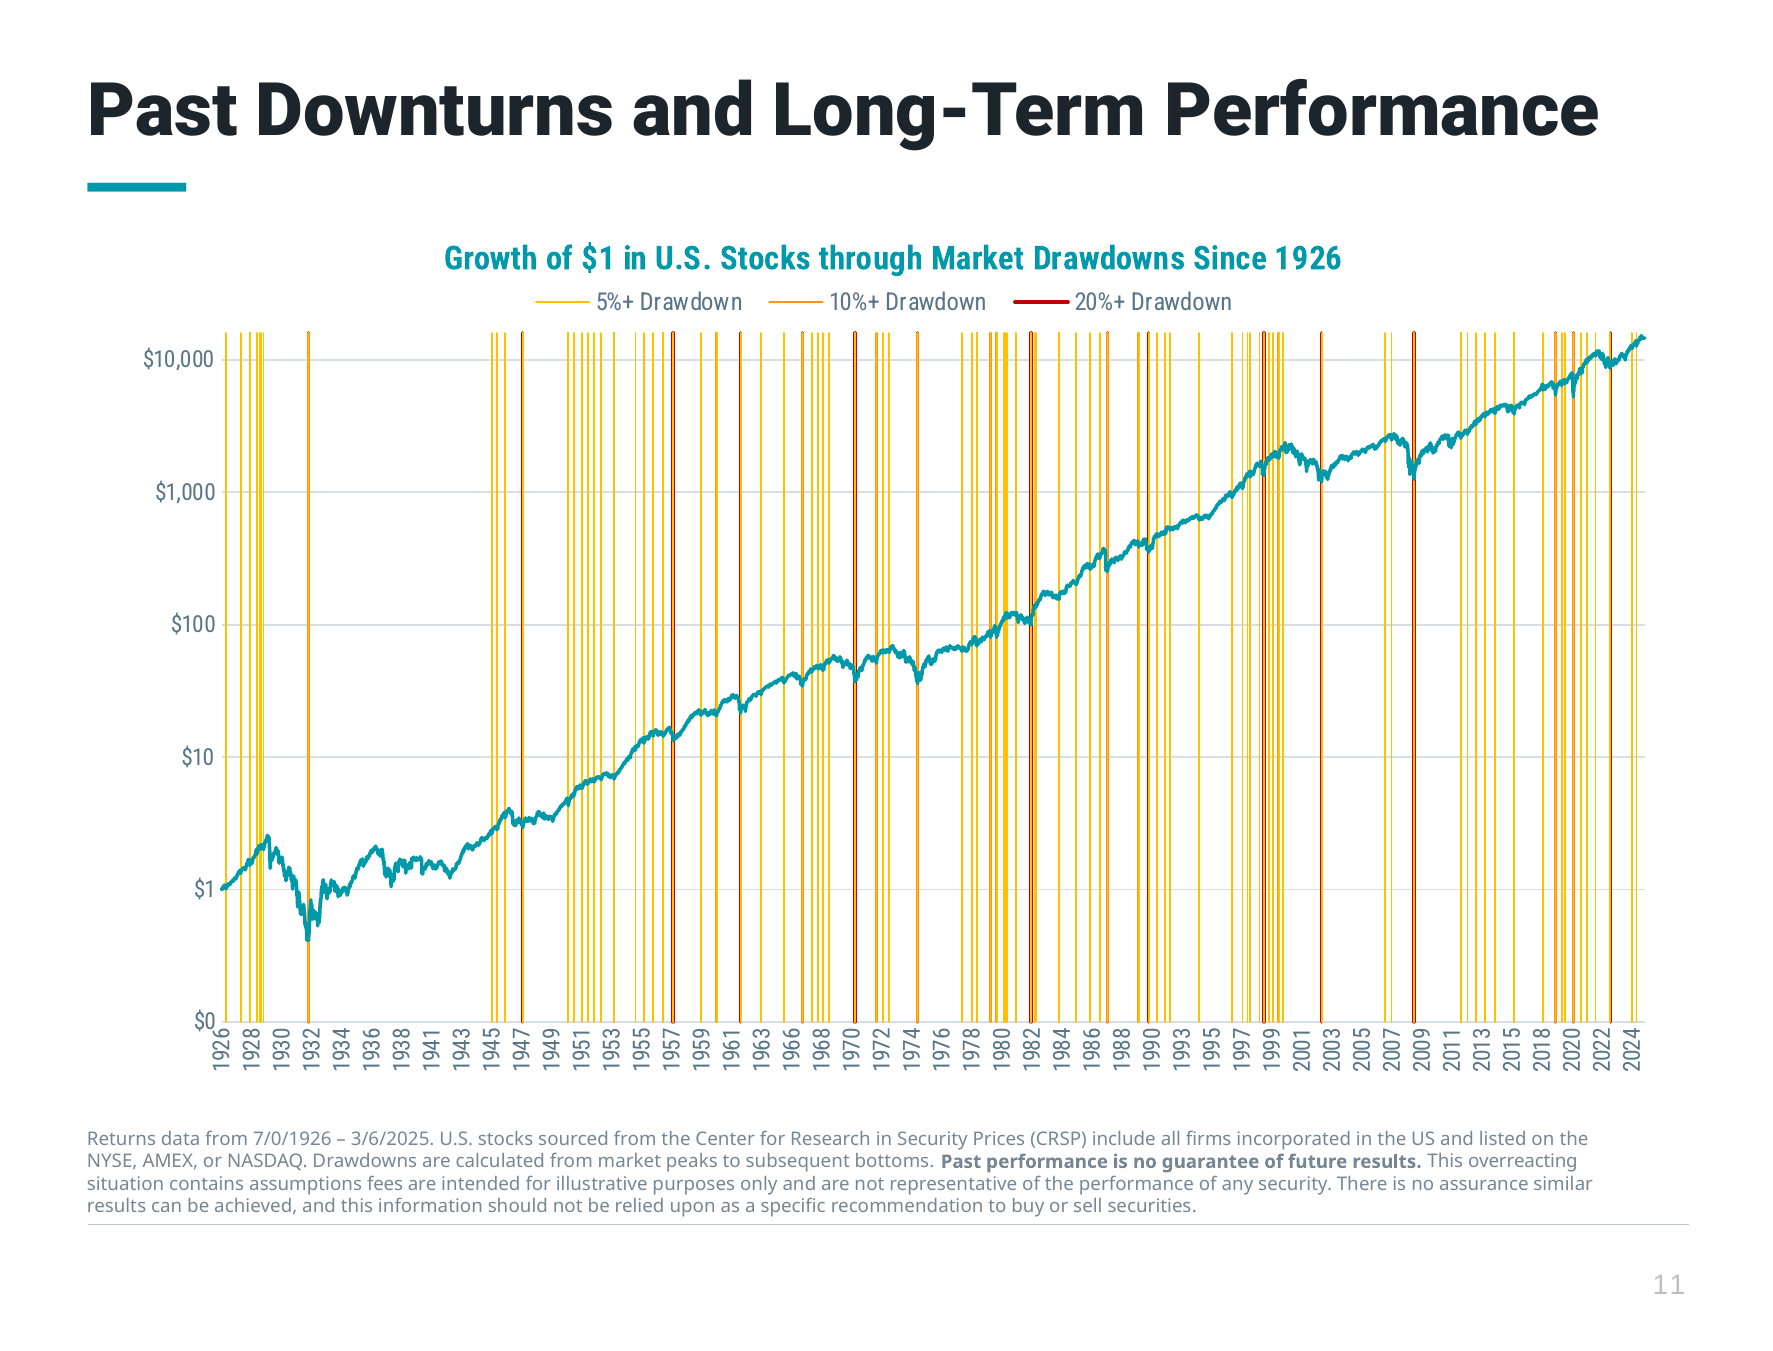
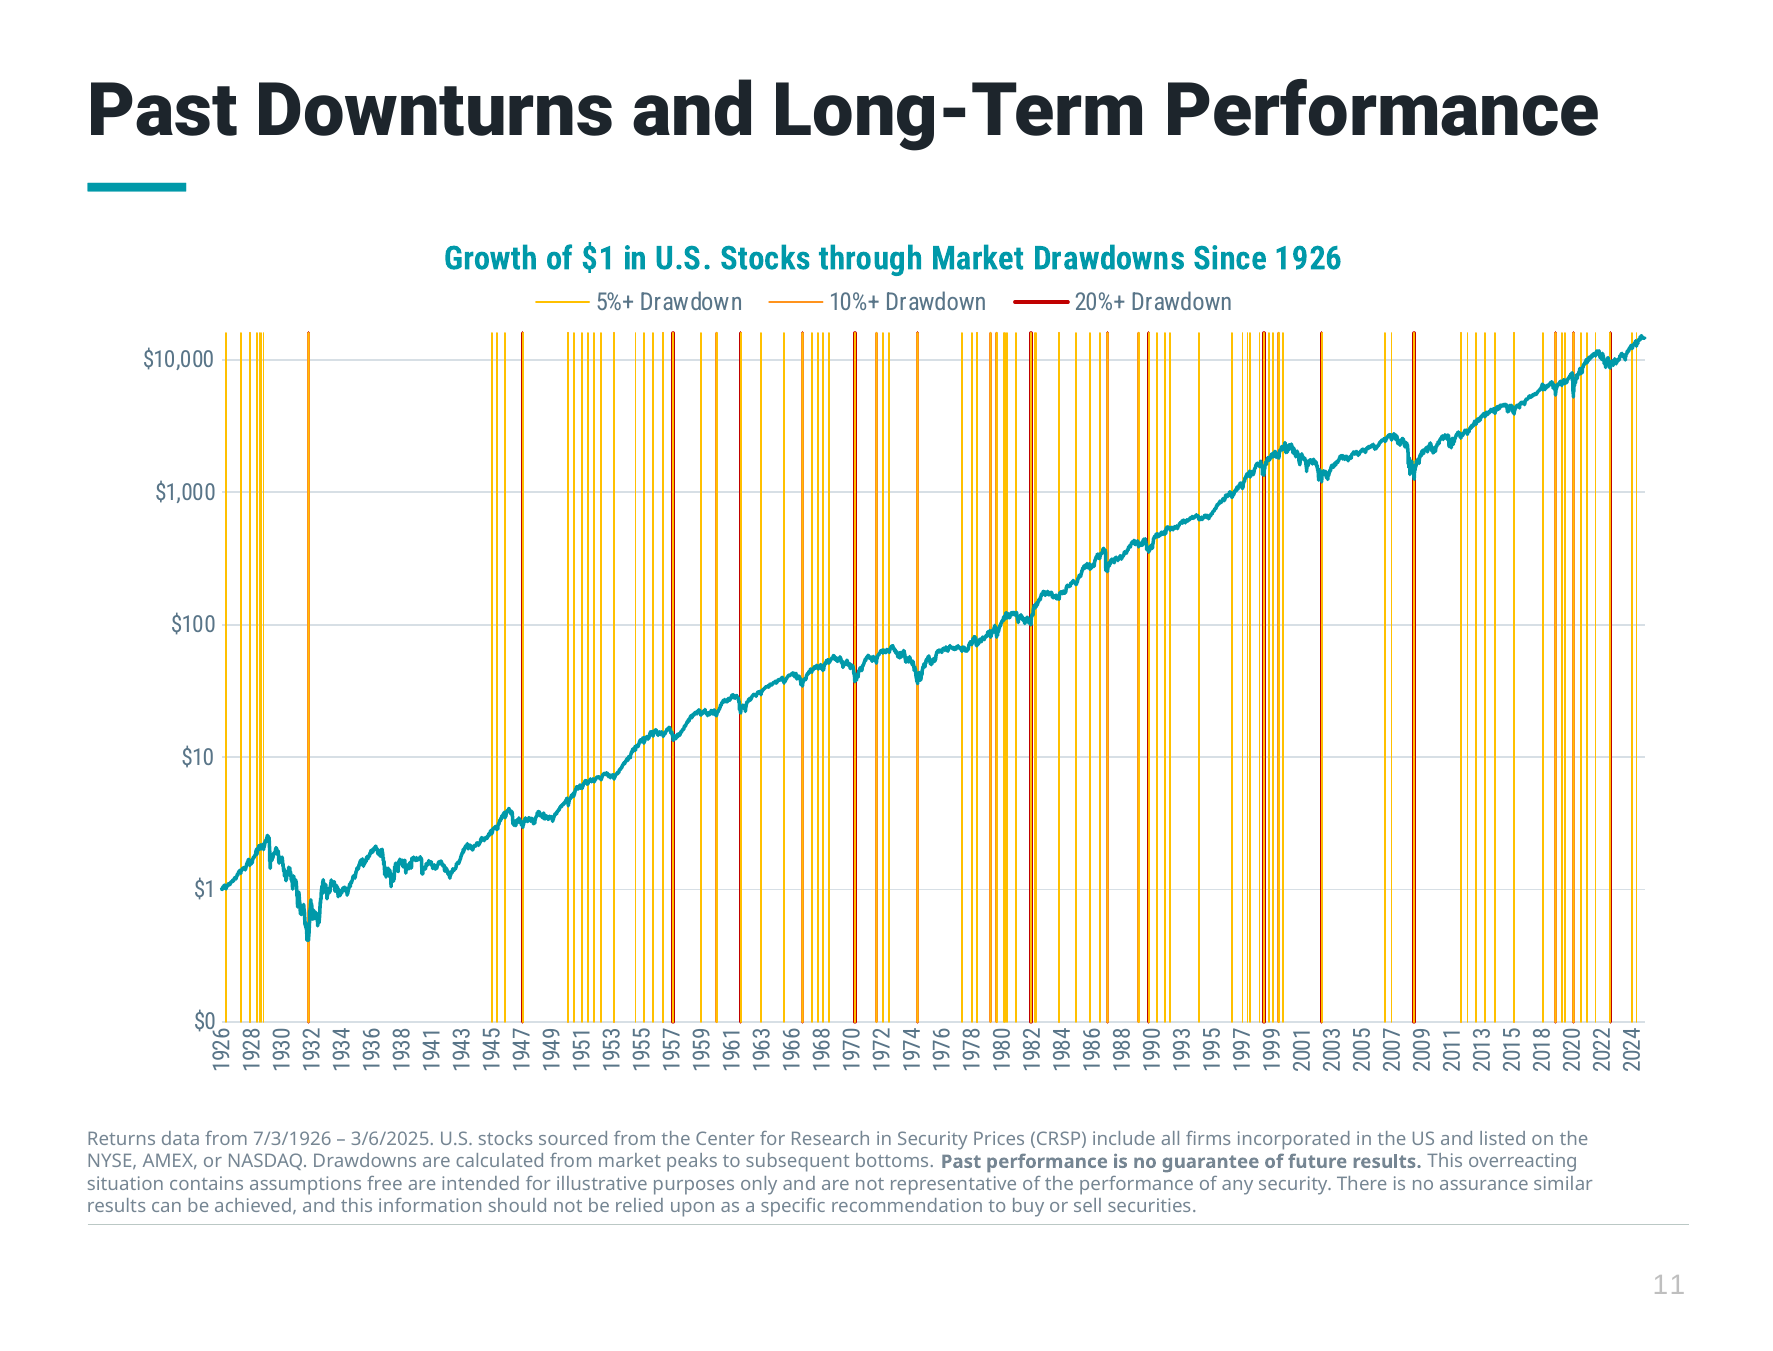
7/0/1926: 7/0/1926 -> 7/3/1926 (292, 1139)
fees: fees -> free (385, 1184)
